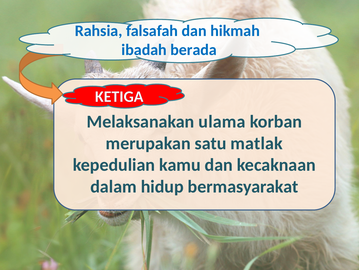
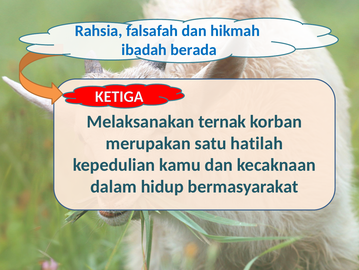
ulama: ulama -> ternak (222, 121)
matlak: matlak -> hatilah (257, 143)
